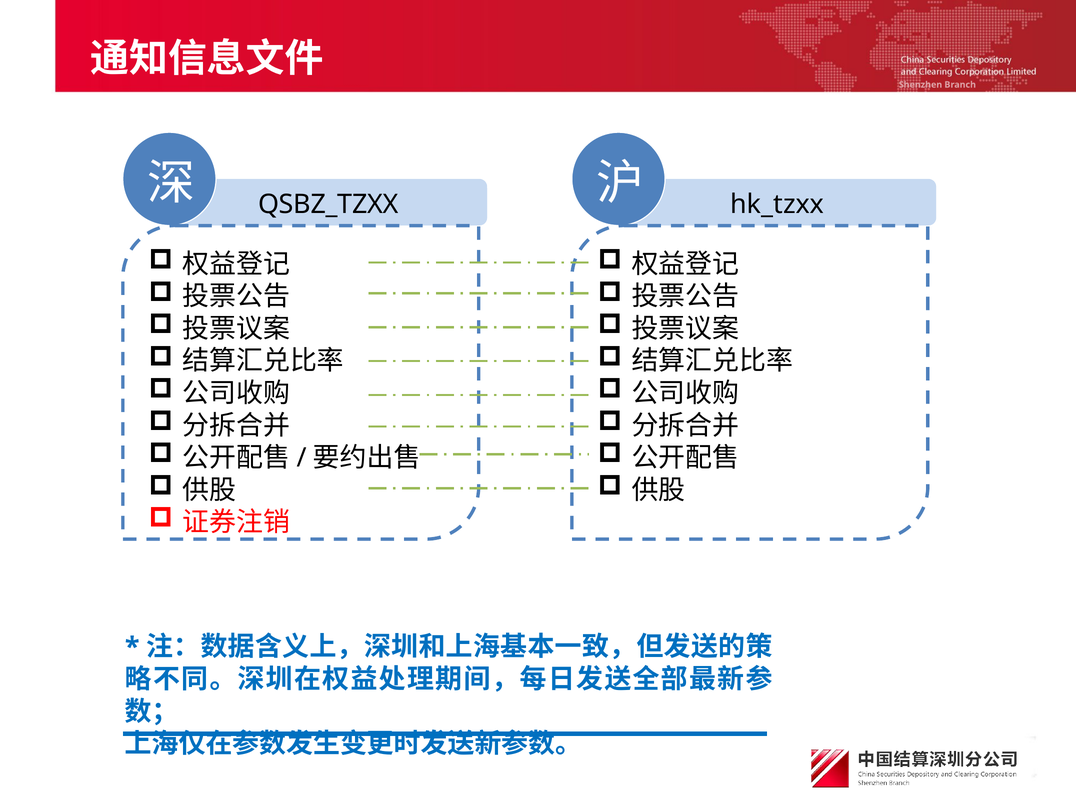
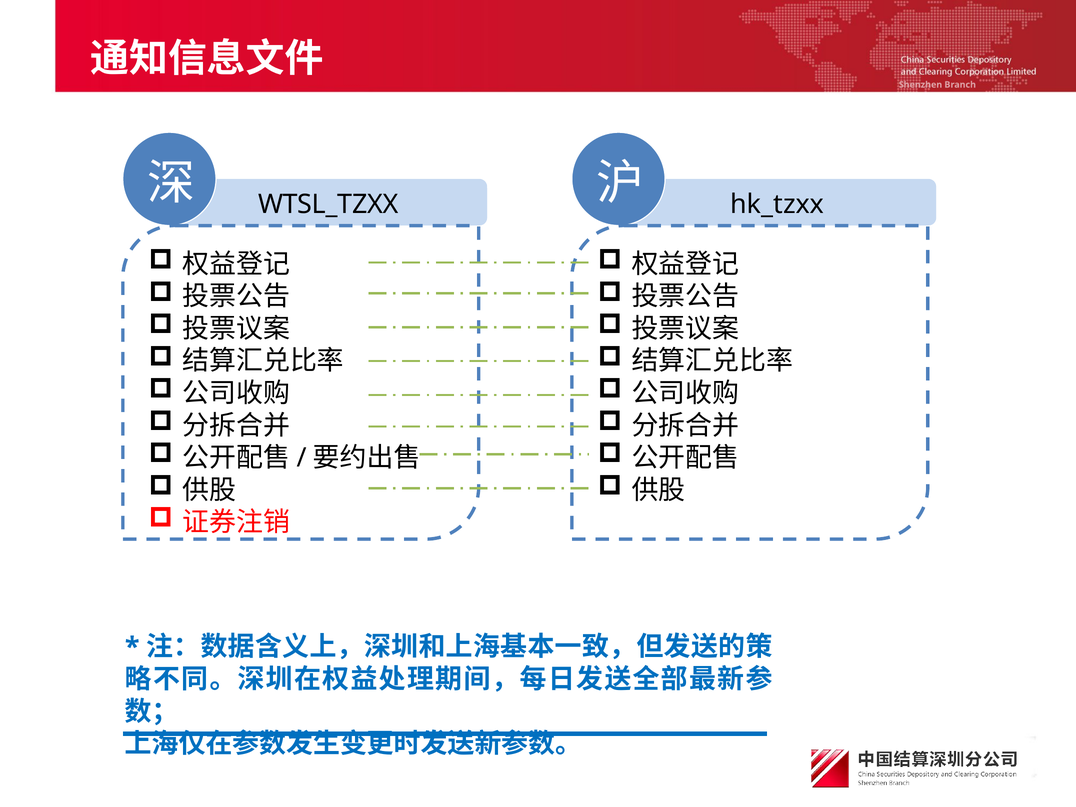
QSBZ_TZXX: QSBZ_TZXX -> WTSL_TZXX (328, 205)
